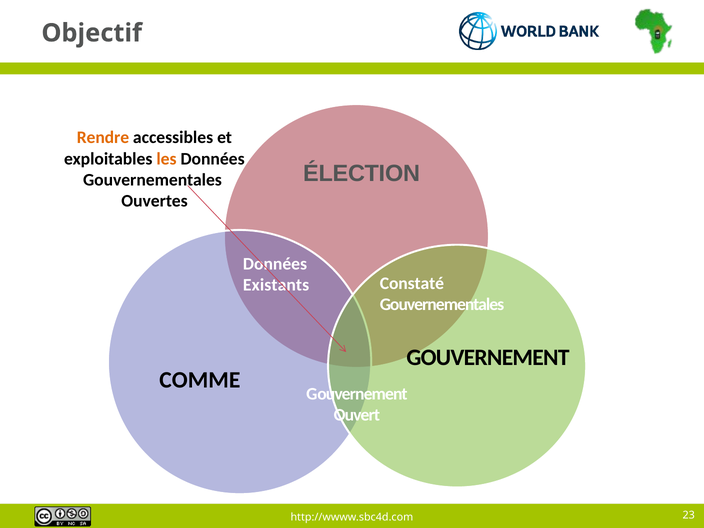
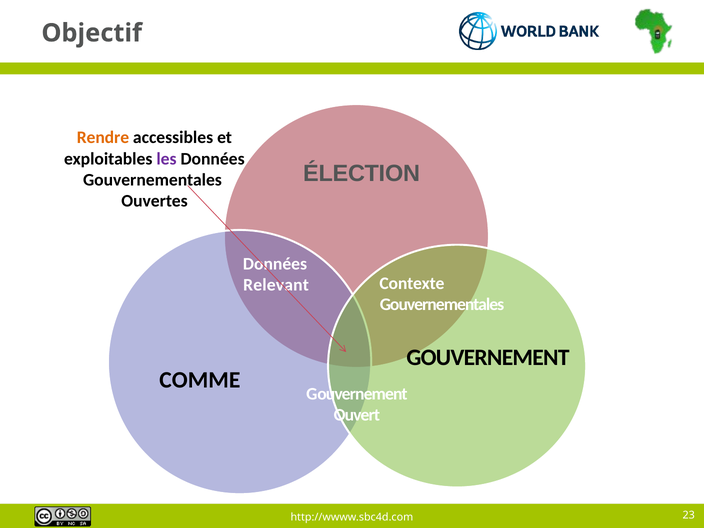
les colour: orange -> purple (167, 159)
Constaté: Constaté -> Contexte (412, 283)
Existants: Existants -> Relevant (276, 285)
